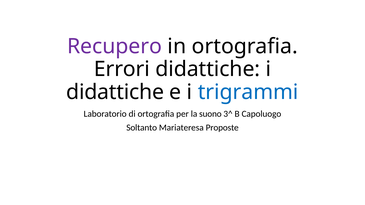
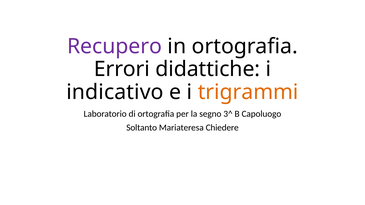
didattiche: didattiche -> indicativo (115, 92)
trigrammi colour: blue -> orange (248, 92)
suono: suono -> segno (210, 114)
Proposte: Proposte -> Chiedere (222, 128)
